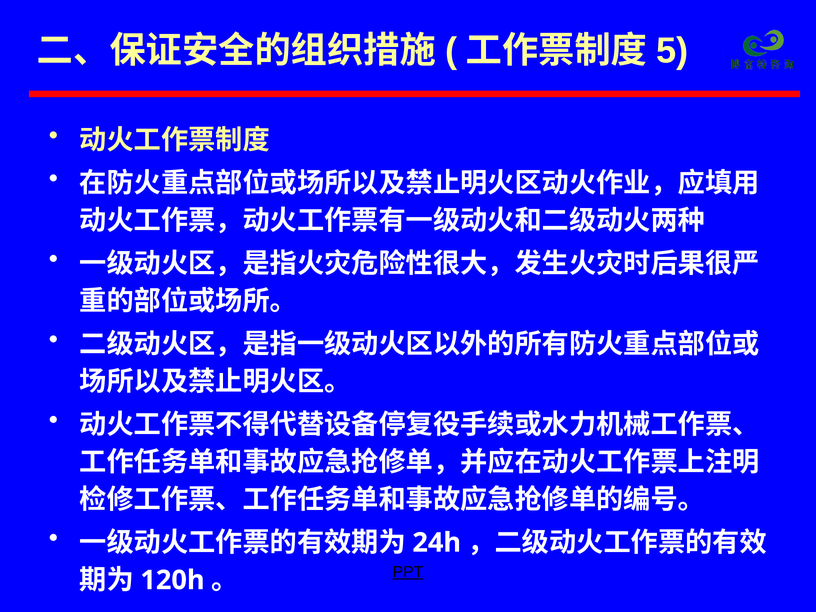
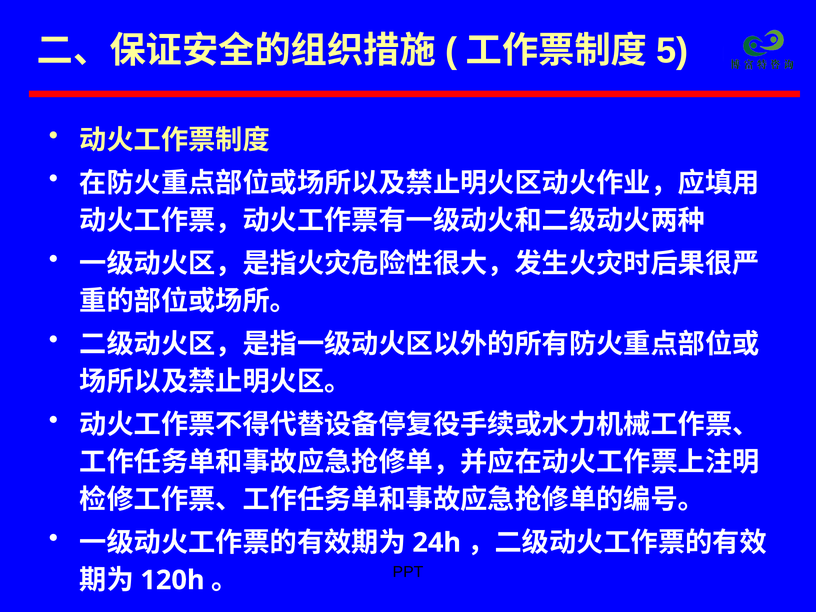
PPT underline: present -> none (408, 572)
